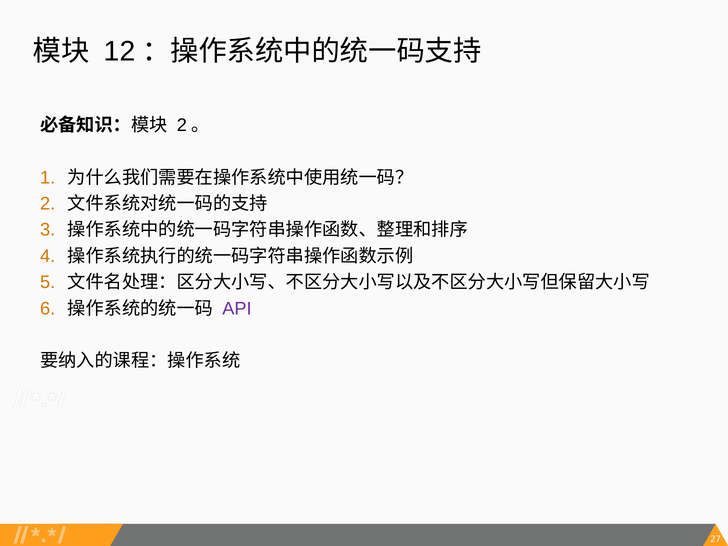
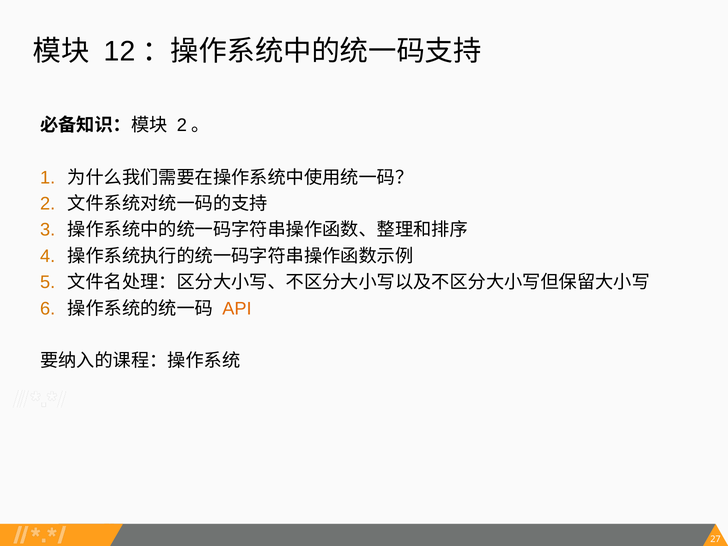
API colour: purple -> orange (237, 309)
